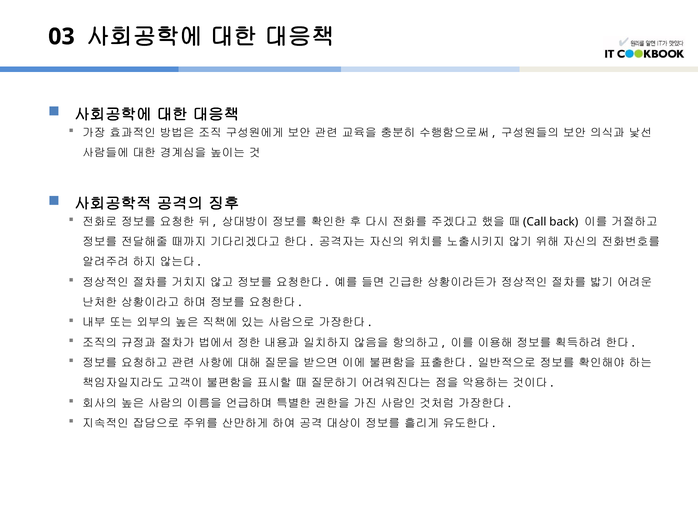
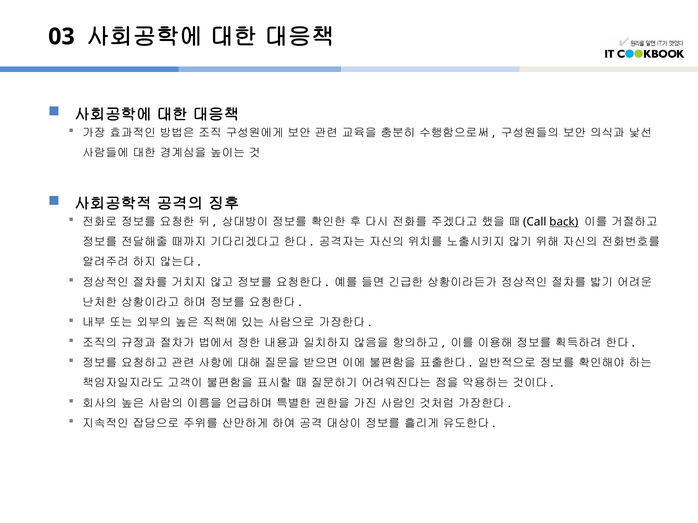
back underline: none -> present (564, 222)
